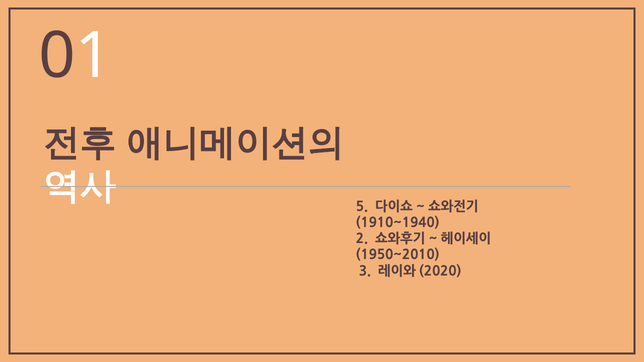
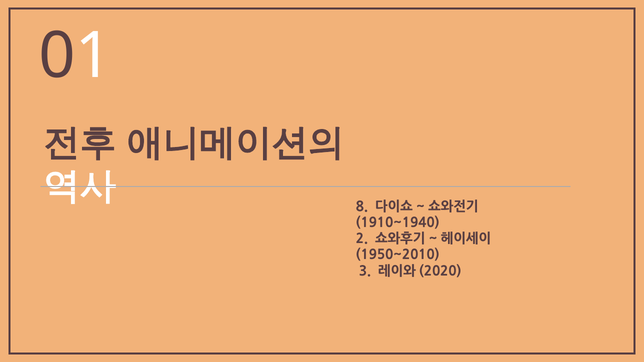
5: 5 -> 8 (362, 207)
